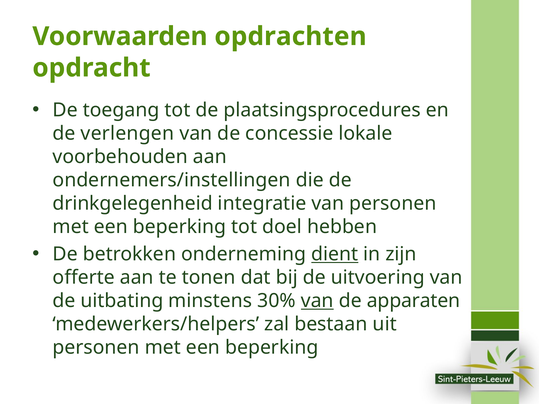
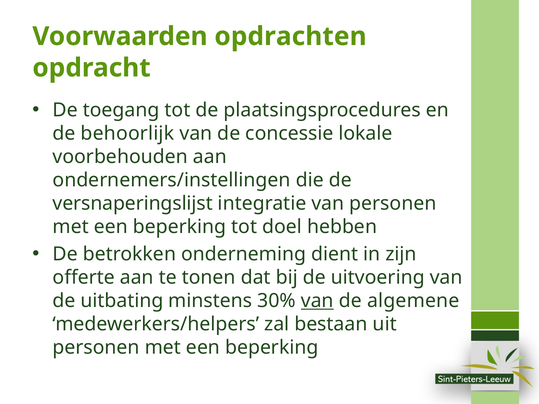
verlengen: verlengen -> behoorlijk (127, 133)
drinkgelegenheid: drinkgelegenheid -> versnaperingslijst (133, 203)
dient underline: present -> none (335, 254)
apparaten: apparaten -> algemene (413, 301)
